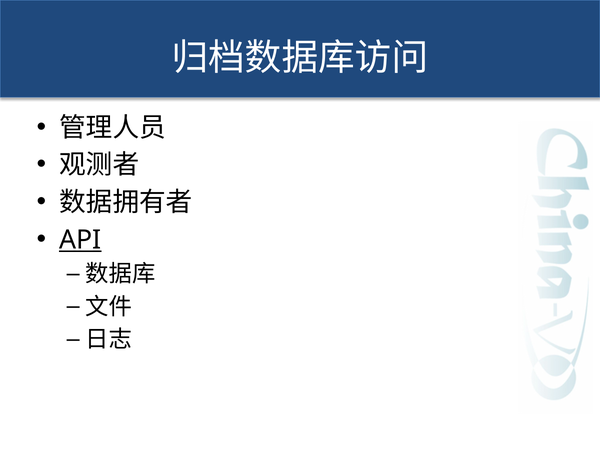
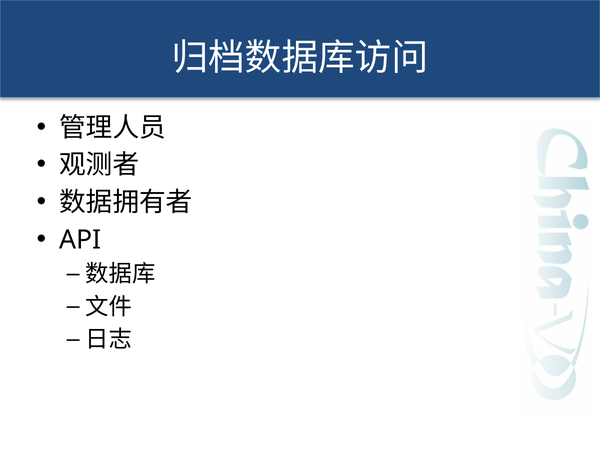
API underline: present -> none (80, 240)
